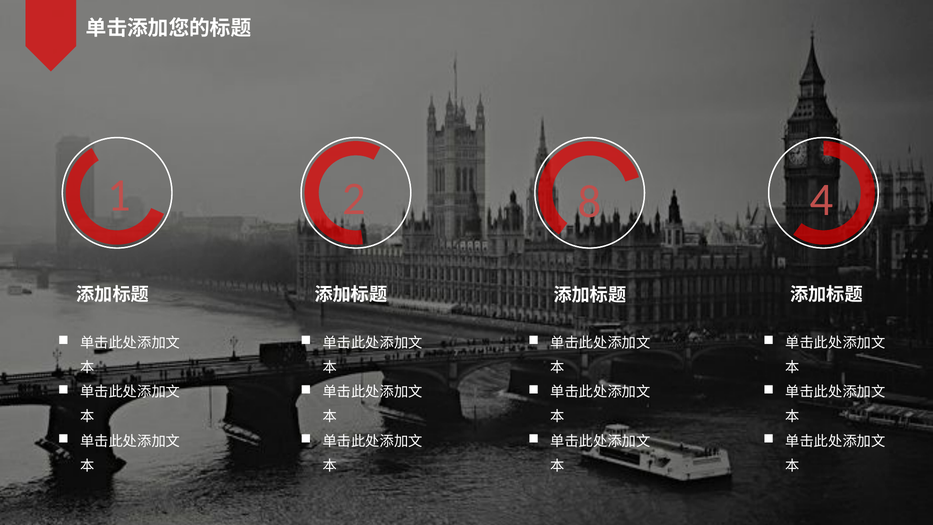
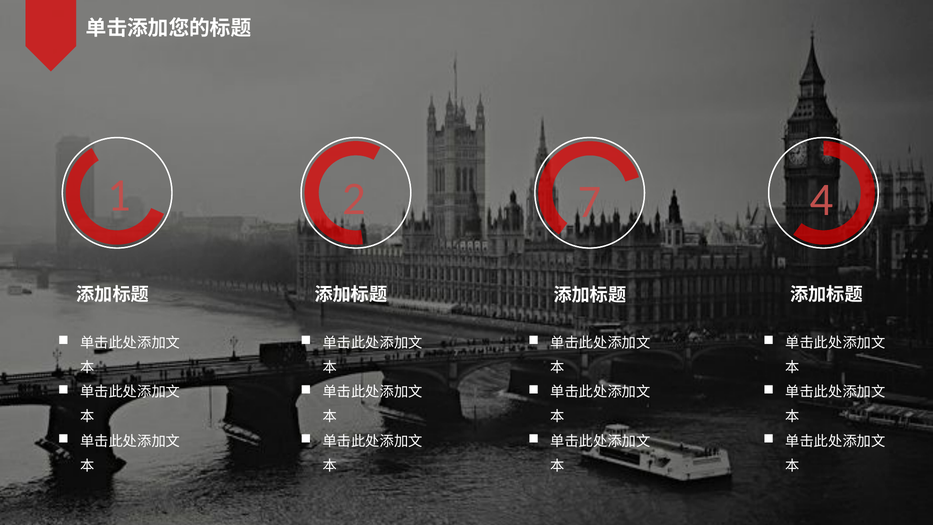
8: 8 -> 7 (589, 202)
